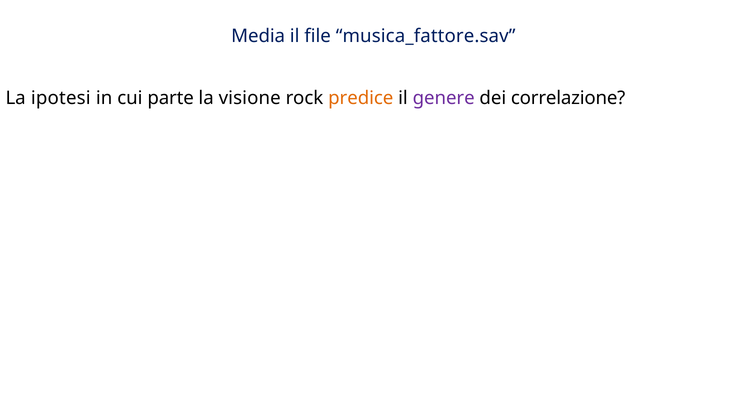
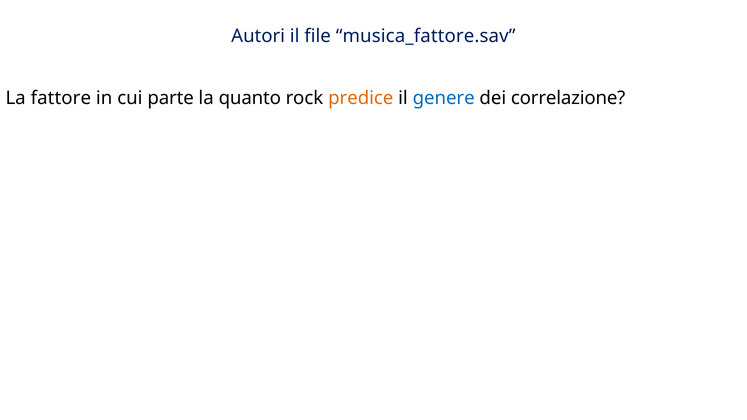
Media: Media -> Autori (258, 36)
ipotesi: ipotesi -> fattore (61, 98)
visione: visione -> quanto (250, 98)
genere colour: purple -> blue (444, 98)
